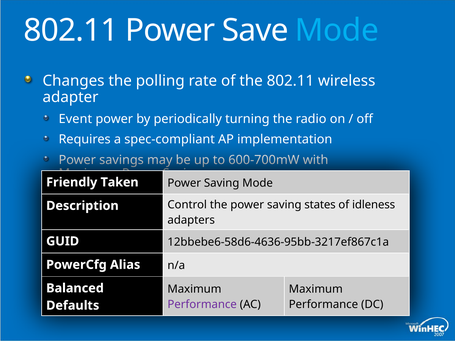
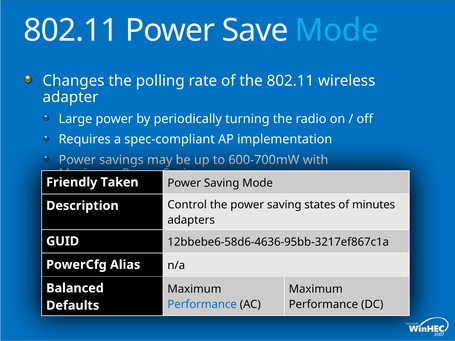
Event: Event -> Large (75, 119)
idleness: idleness -> minutes (374, 205)
Performance colour: purple -> blue (202, 305)
